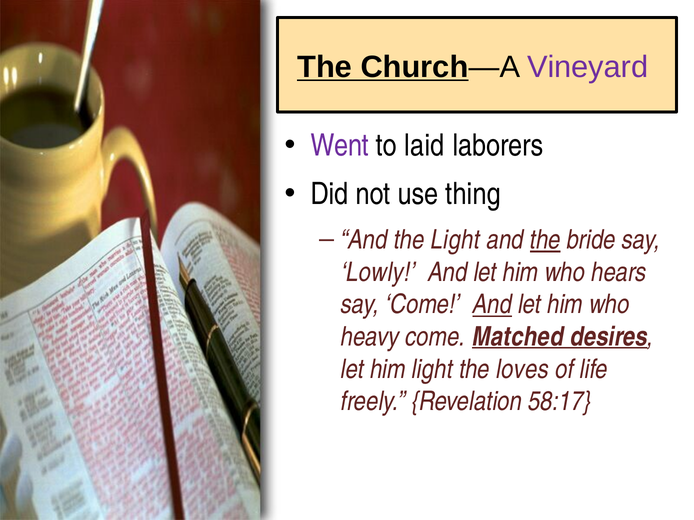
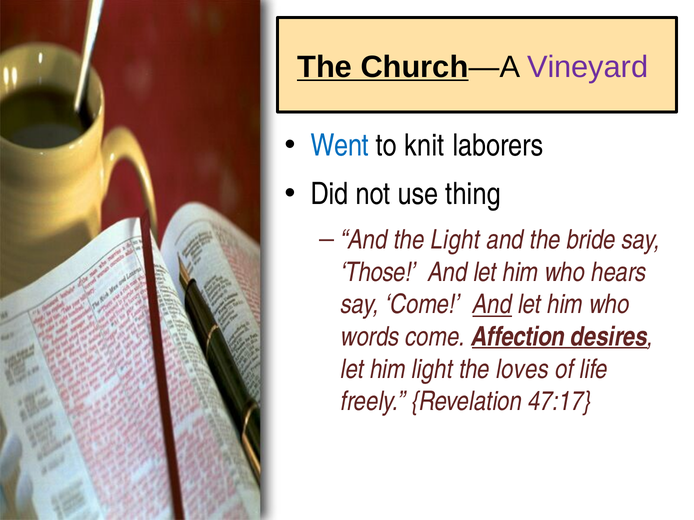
Went colour: purple -> blue (340, 146)
laid: laid -> knit (424, 146)
the underline: present -> none (545, 240)
Lowly: Lowly -> Those (379, 272)
heavy: heavy -> words (370, 337)
Matched: Matched -> Affection (518, 337)
58:17: 58:17 -> 47:17 (560, 402)
